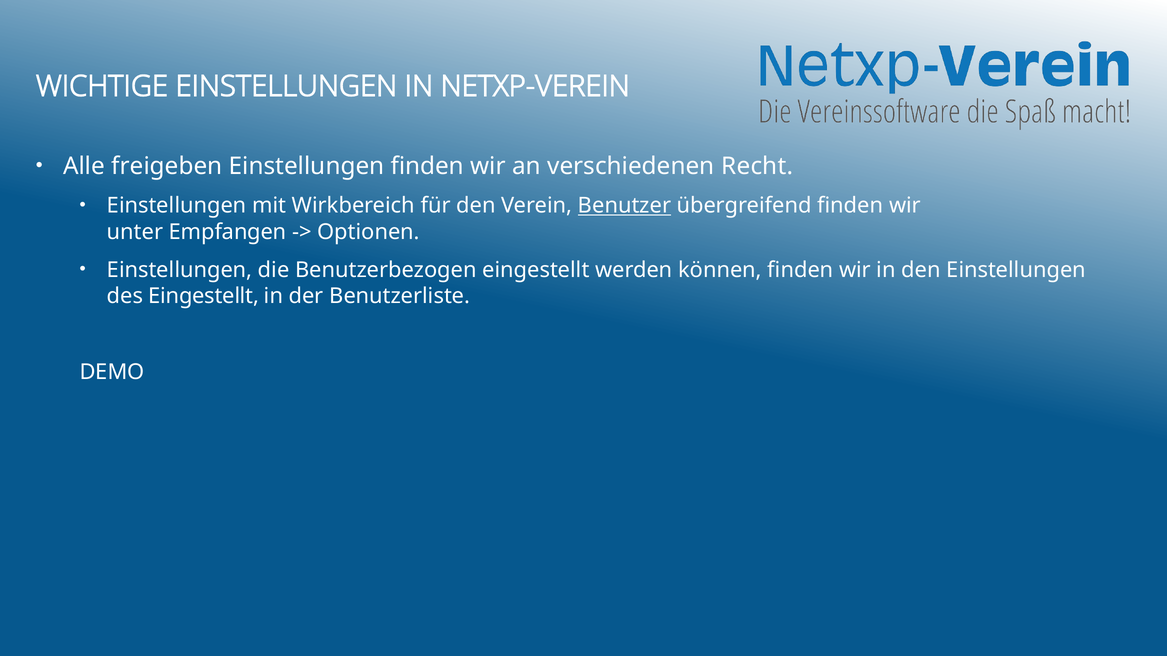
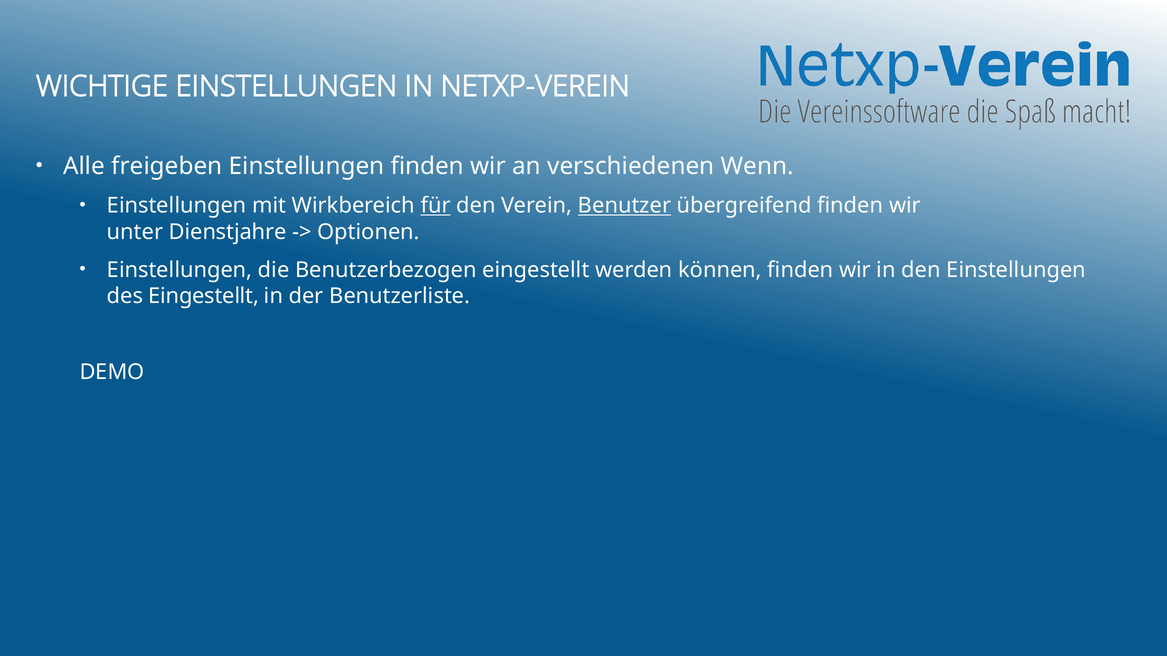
Recht: Recht -> Wenn (757, 167)
für underline: none -> present (436, 206)
Empfangen: Empfangen -> Dienstjahre (228, 232)
